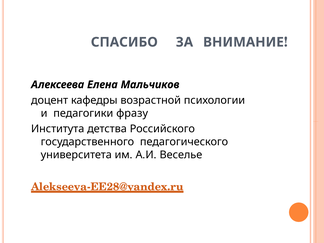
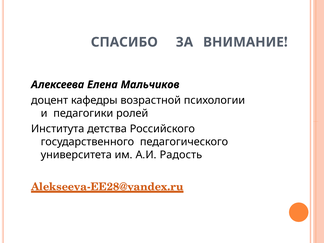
фразу: фразу -> ролей (132, 113)
Веселье: Веселье -> Радость (181, 155)
